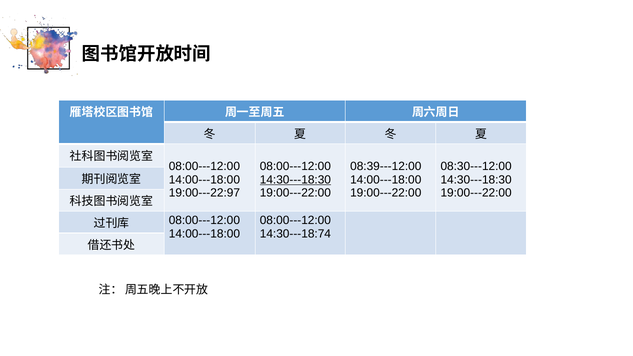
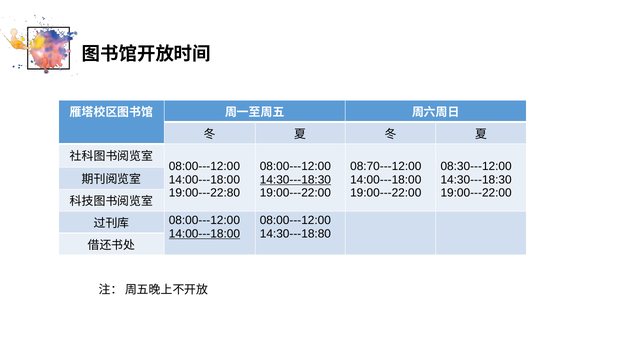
08:39---12:00: 08:39---12:00 -> 08:70---12:00 (386, 166)
19:00---22:97: 19:00---22:97 -> 19:00---22:80 (204, 193)
14:00---18:00 underline: none -> present (204, 234)
14:30---18:74: 14:30---18:74 -> 14:30---18:80 (295, 234)
